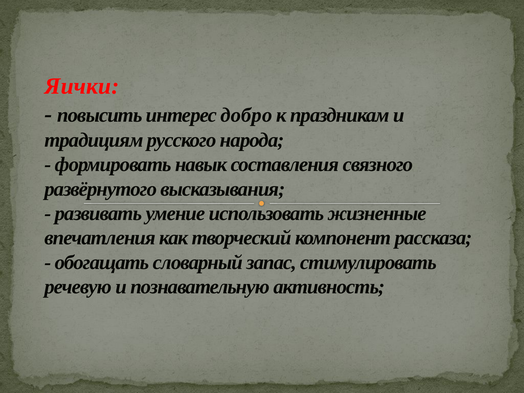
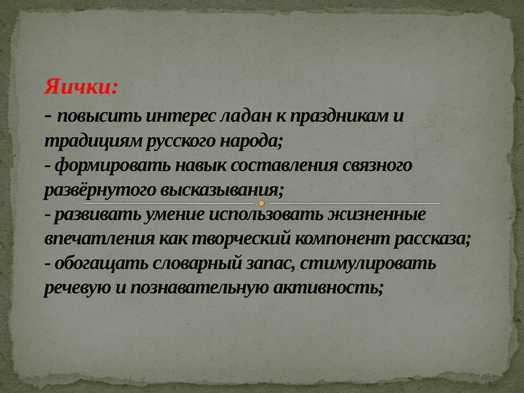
добро: добро -> ладан (246, 115)
